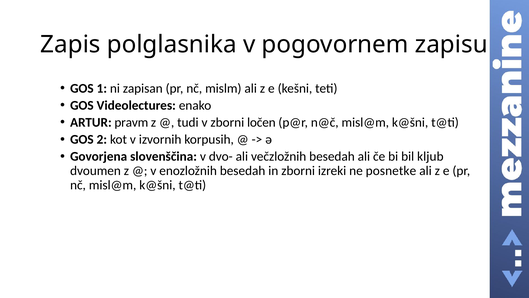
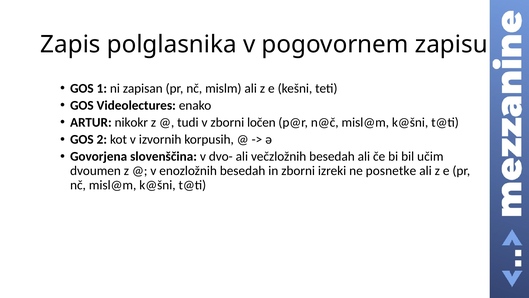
pravm: pravm -> nikokr (131, 122)
kljub: kljub -> učim (430, 156)
